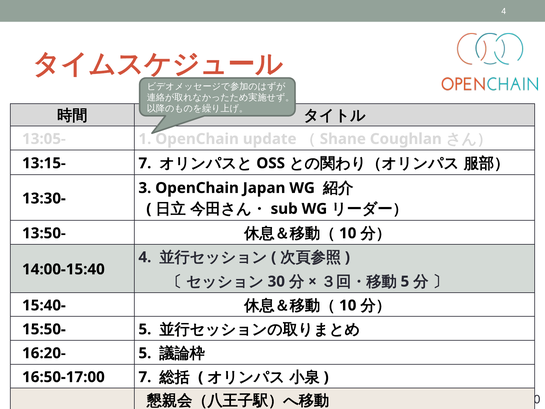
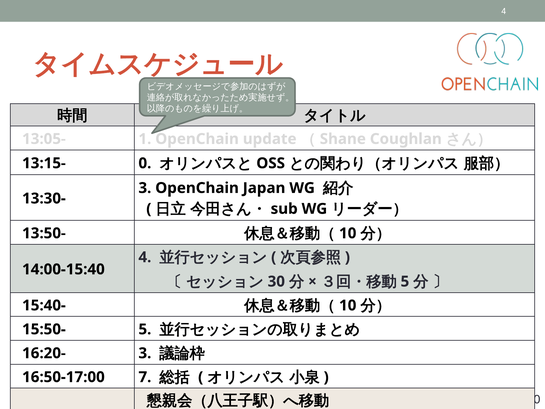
13:15- 7: 7 -> 0 (145, 163)
16:20- 5: 5 -> 3 (145, 353)
